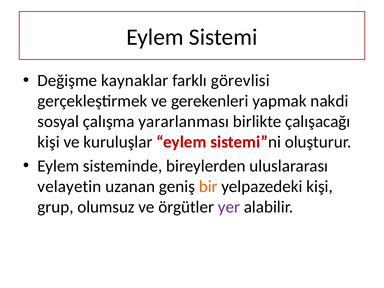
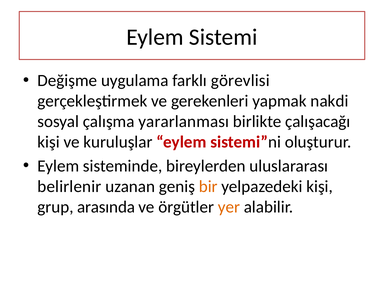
kaynaklar: kaynaklar -> uygulama (135, 81)
velayetin: velayetin -> belirlenir (69, 186)
olumsuz: olumsuz -> arasında (106, 207)
yer colour: purple -> orange (229, 207)
